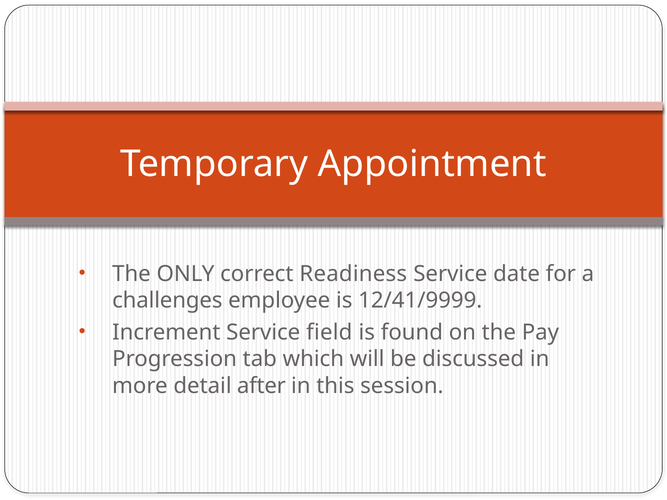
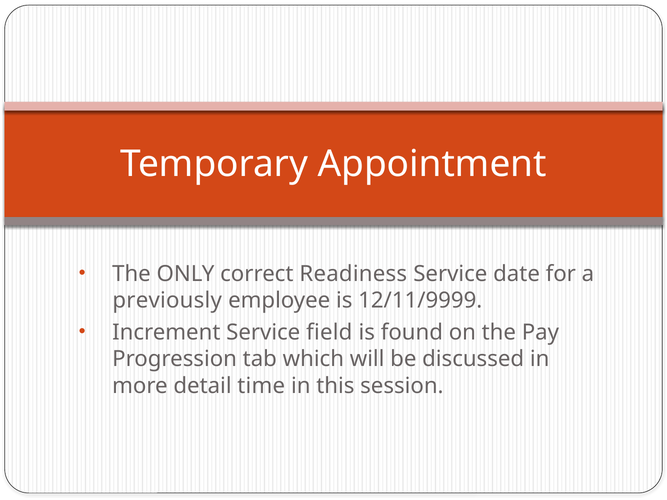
challenges: challenges -> previously (167, 301)
12/41/9999: 12/41/9999 -> 12/11/9999 (420, 301)
after: after -> time (261, 386)
